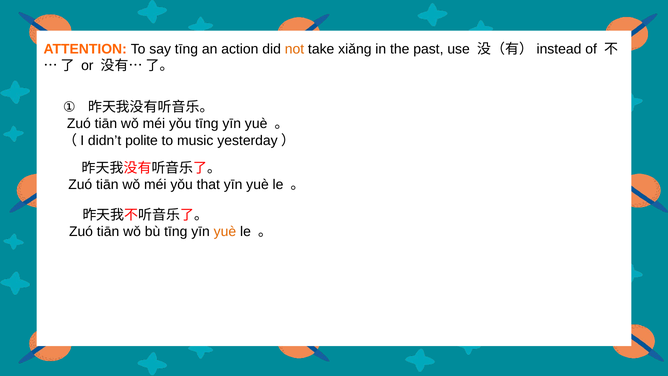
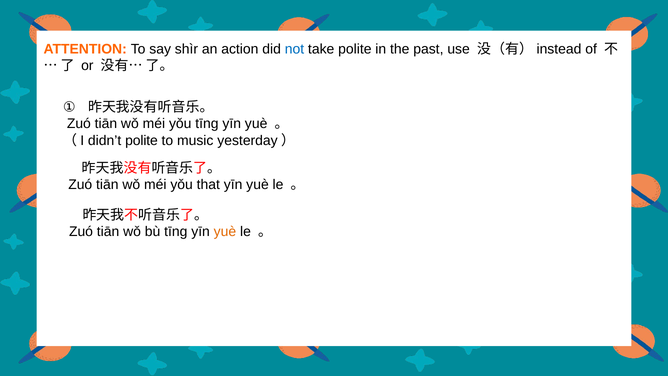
say tīng: tīng -> shìr (186, 49)
not colour: orange -> blue (294, 49)
take xiǎng: xiǎng -> polite (355, 49)
